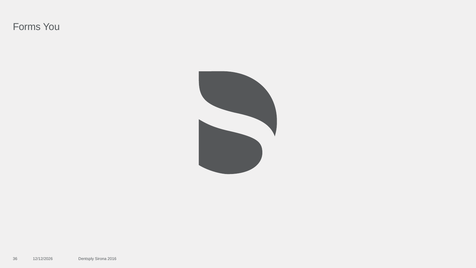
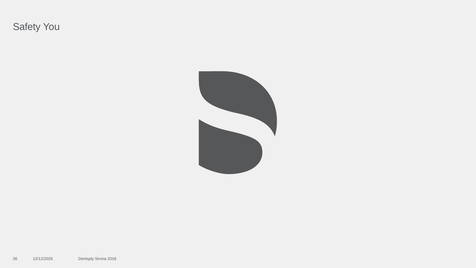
Forms: Forms -> Safety (27, 27)
